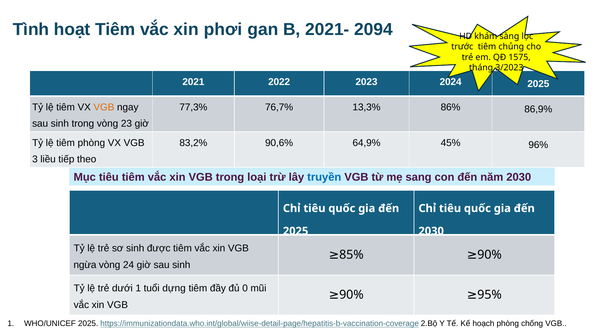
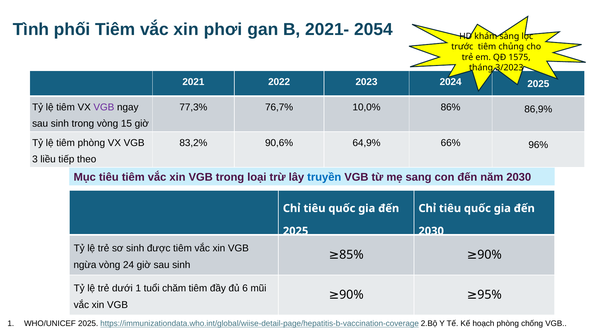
hoạt: hoạt -> phối (72, 29)
2094: 2094 -> 2054 (373, 29)
VGB colour: orange -> purple (104, 107)
13,3%: 13,3% -> 10,0% (367, 107)
23: 23 -> 15 (126, 124)
45%: 45% -> 66% (451, 143)
dựng: dựng -> chăm (174, 288)
0: 0 -> 6 (245, 288)
